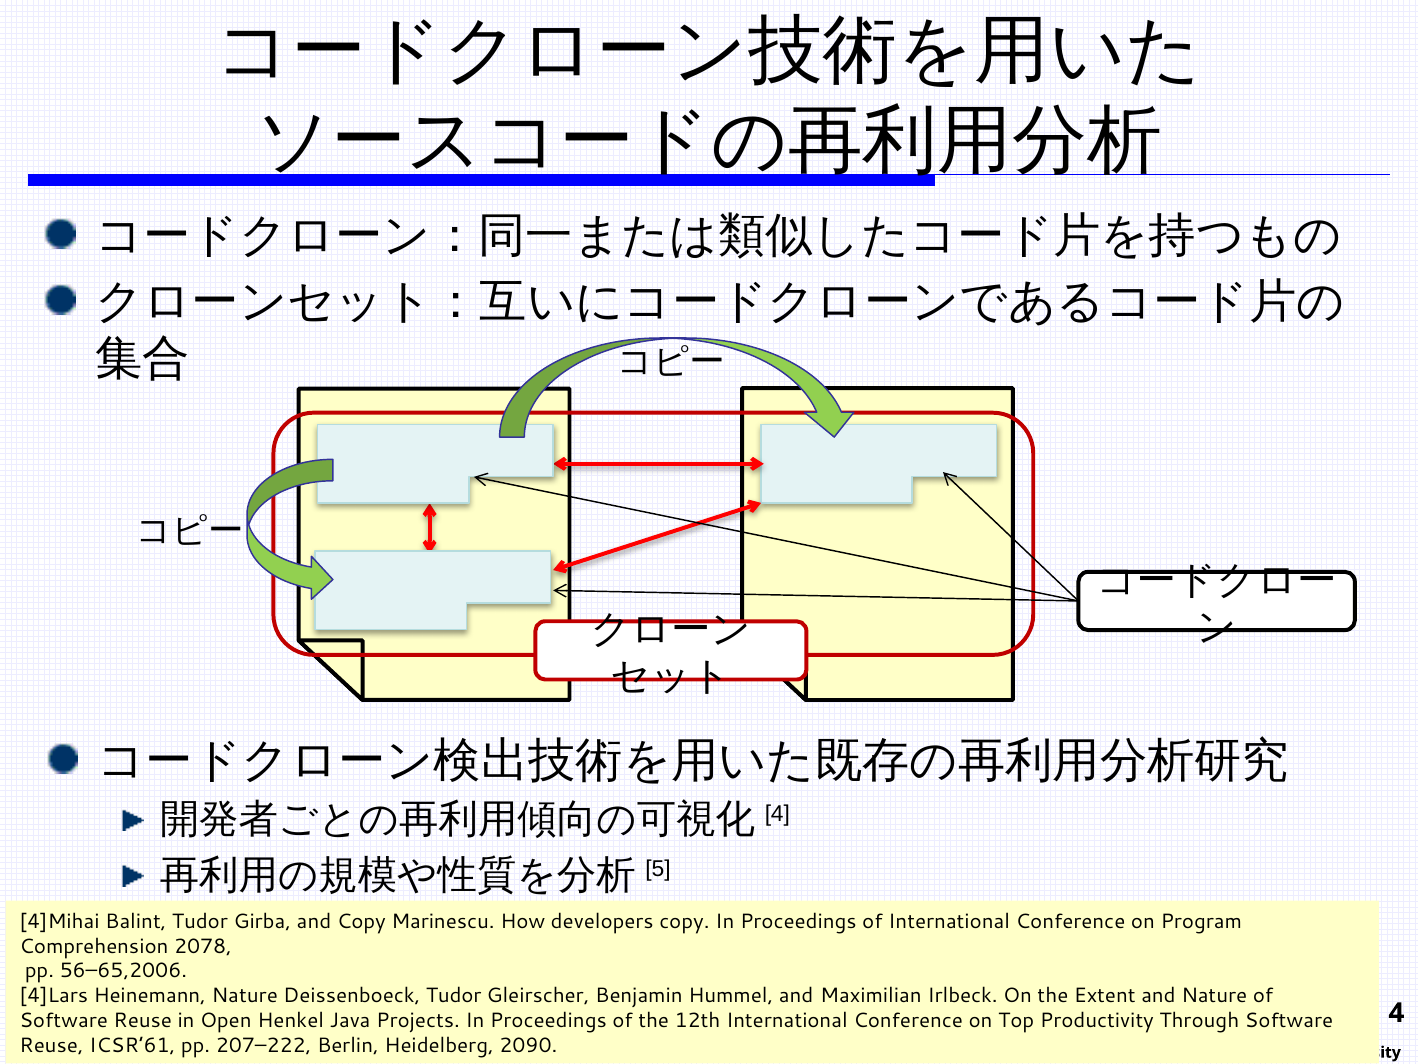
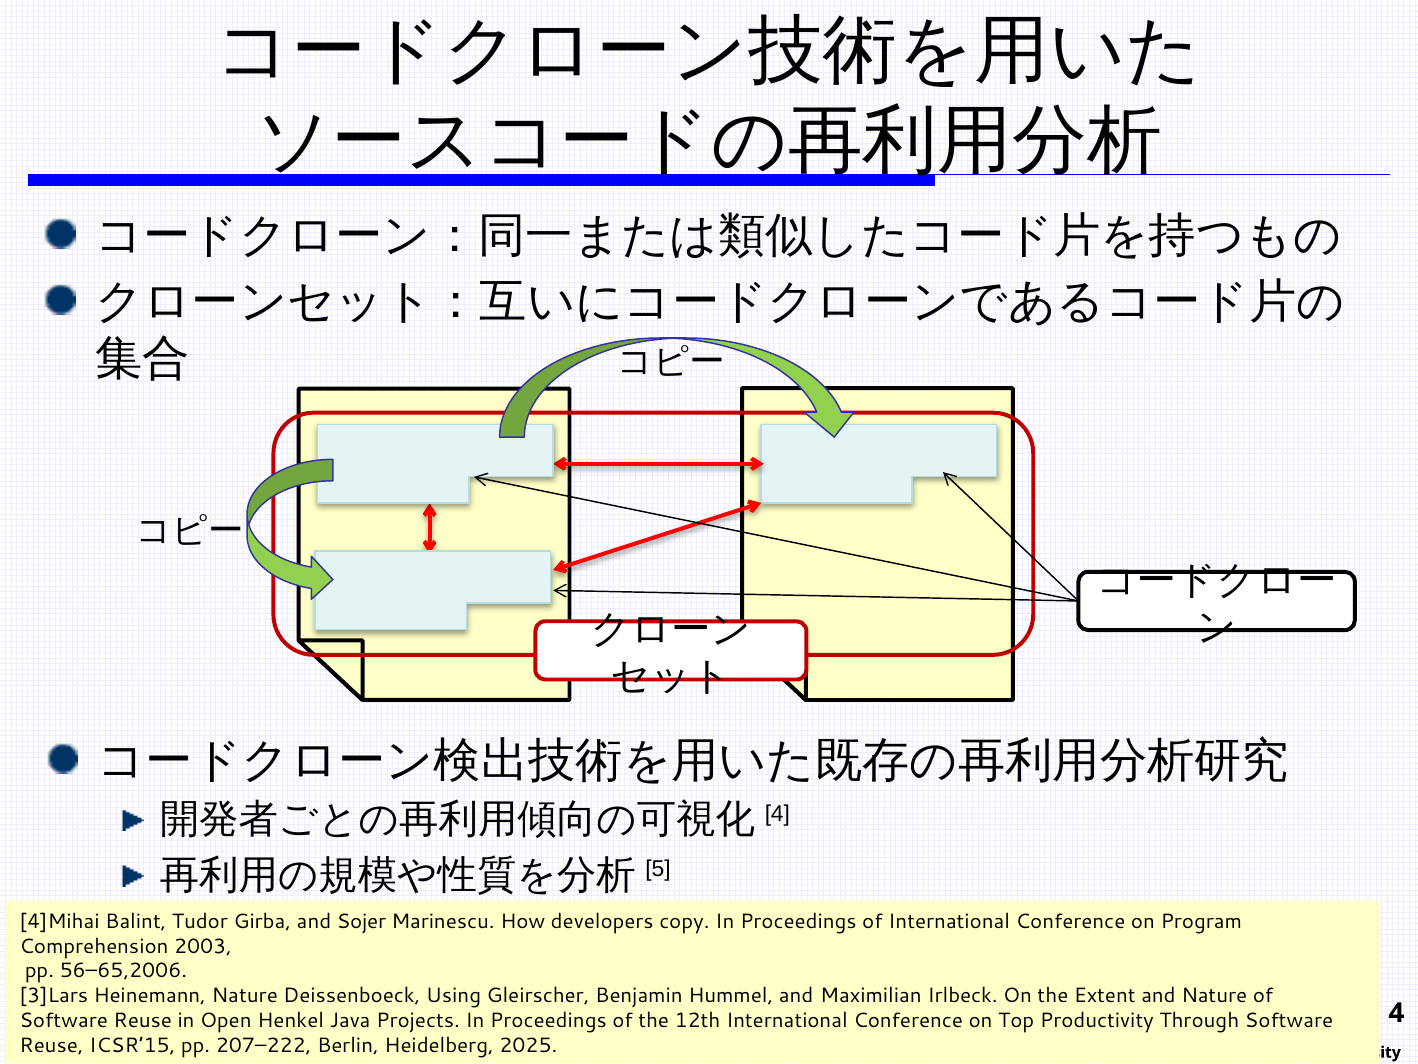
and Copy: Copy -> Sojer (361, 921)
2078: 2078 -> 2003 (203, 946)
4]Lars: 4]Lars -> 3]Lars (54, 995)
Deissenboeck Tudor: Tudor -> Using (454, 995)
ICSR’61: ICSR’61 -> ICSR’15 (132, 1045)
2090: 2090 -> 2025 (528, 1045)
